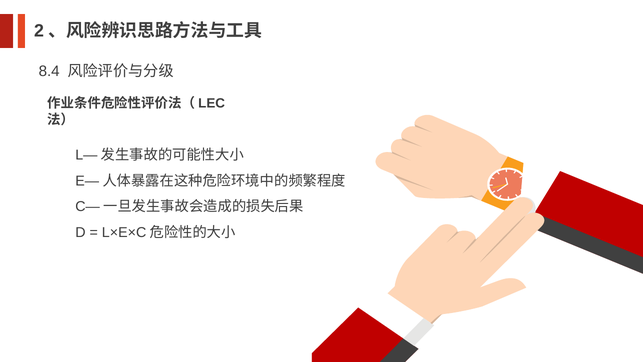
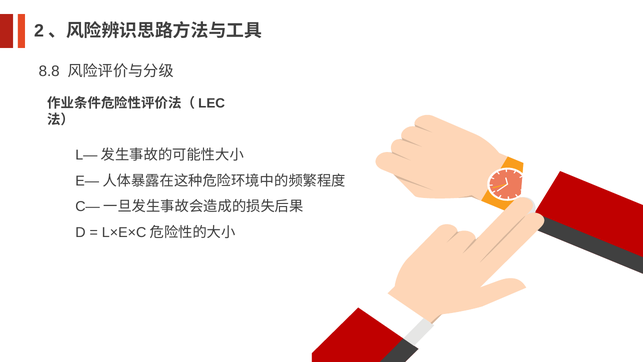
8.4: 8.4 -> 8.8 (49, 71)
